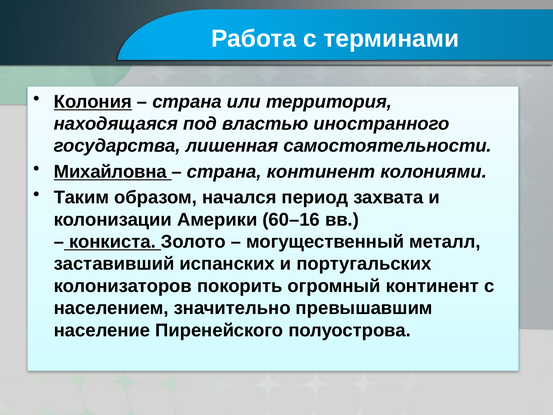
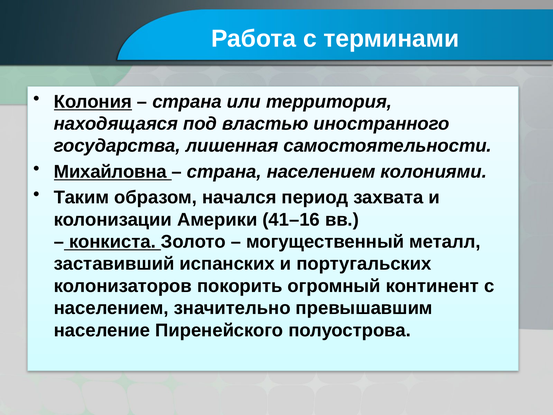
страна континент: континент -> населением (321, 172)
60–16: 60–16 -> 41–16 (291, 219)
